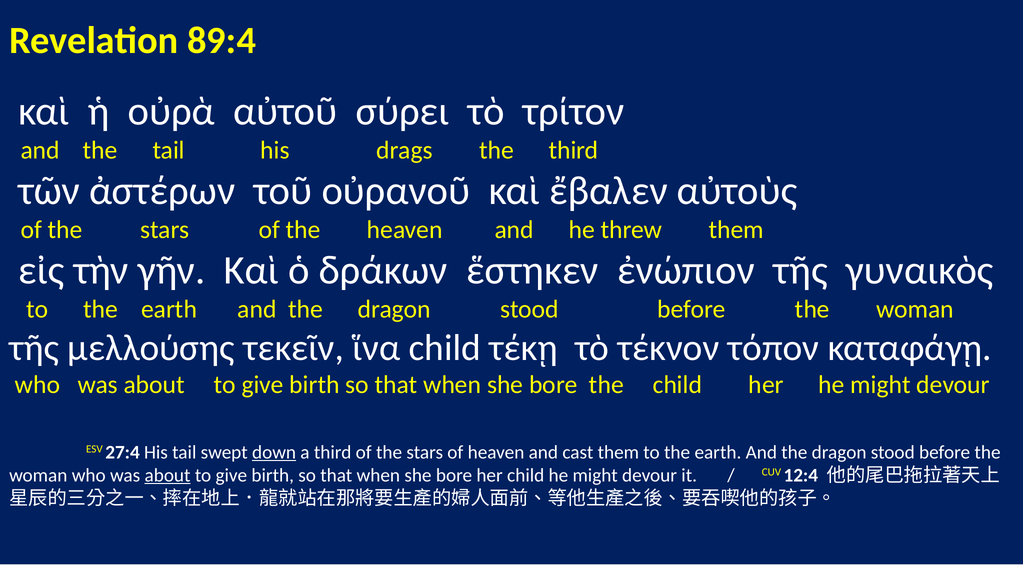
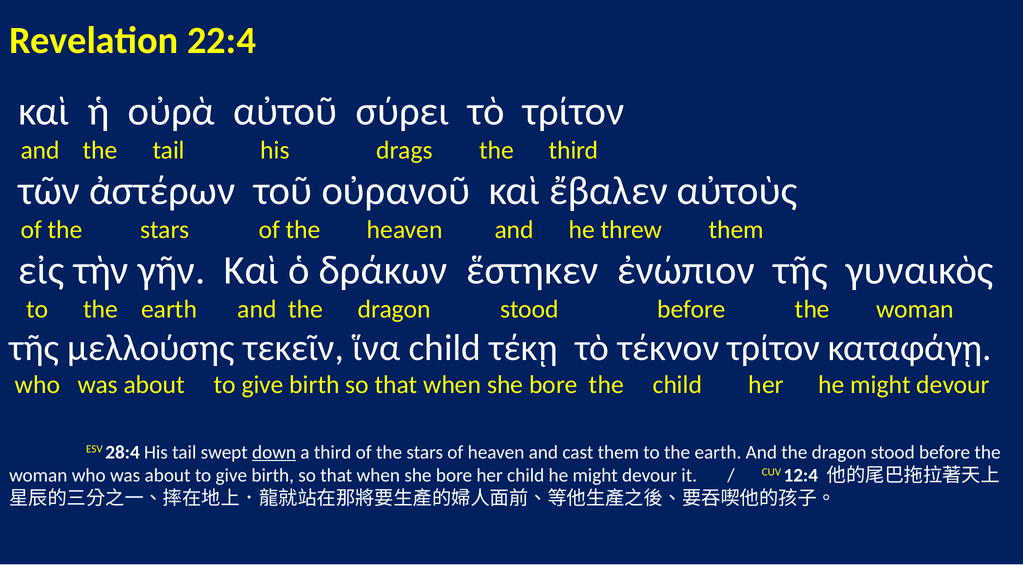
89:4: 89:4 -> 22:4 (222, 41)
τέκνον τόπον: τόπον -> τρίτον (774, 348)
27:4: 27:4 -> 28:4 (123, 452)
about underline: present -> none (168, 475)
